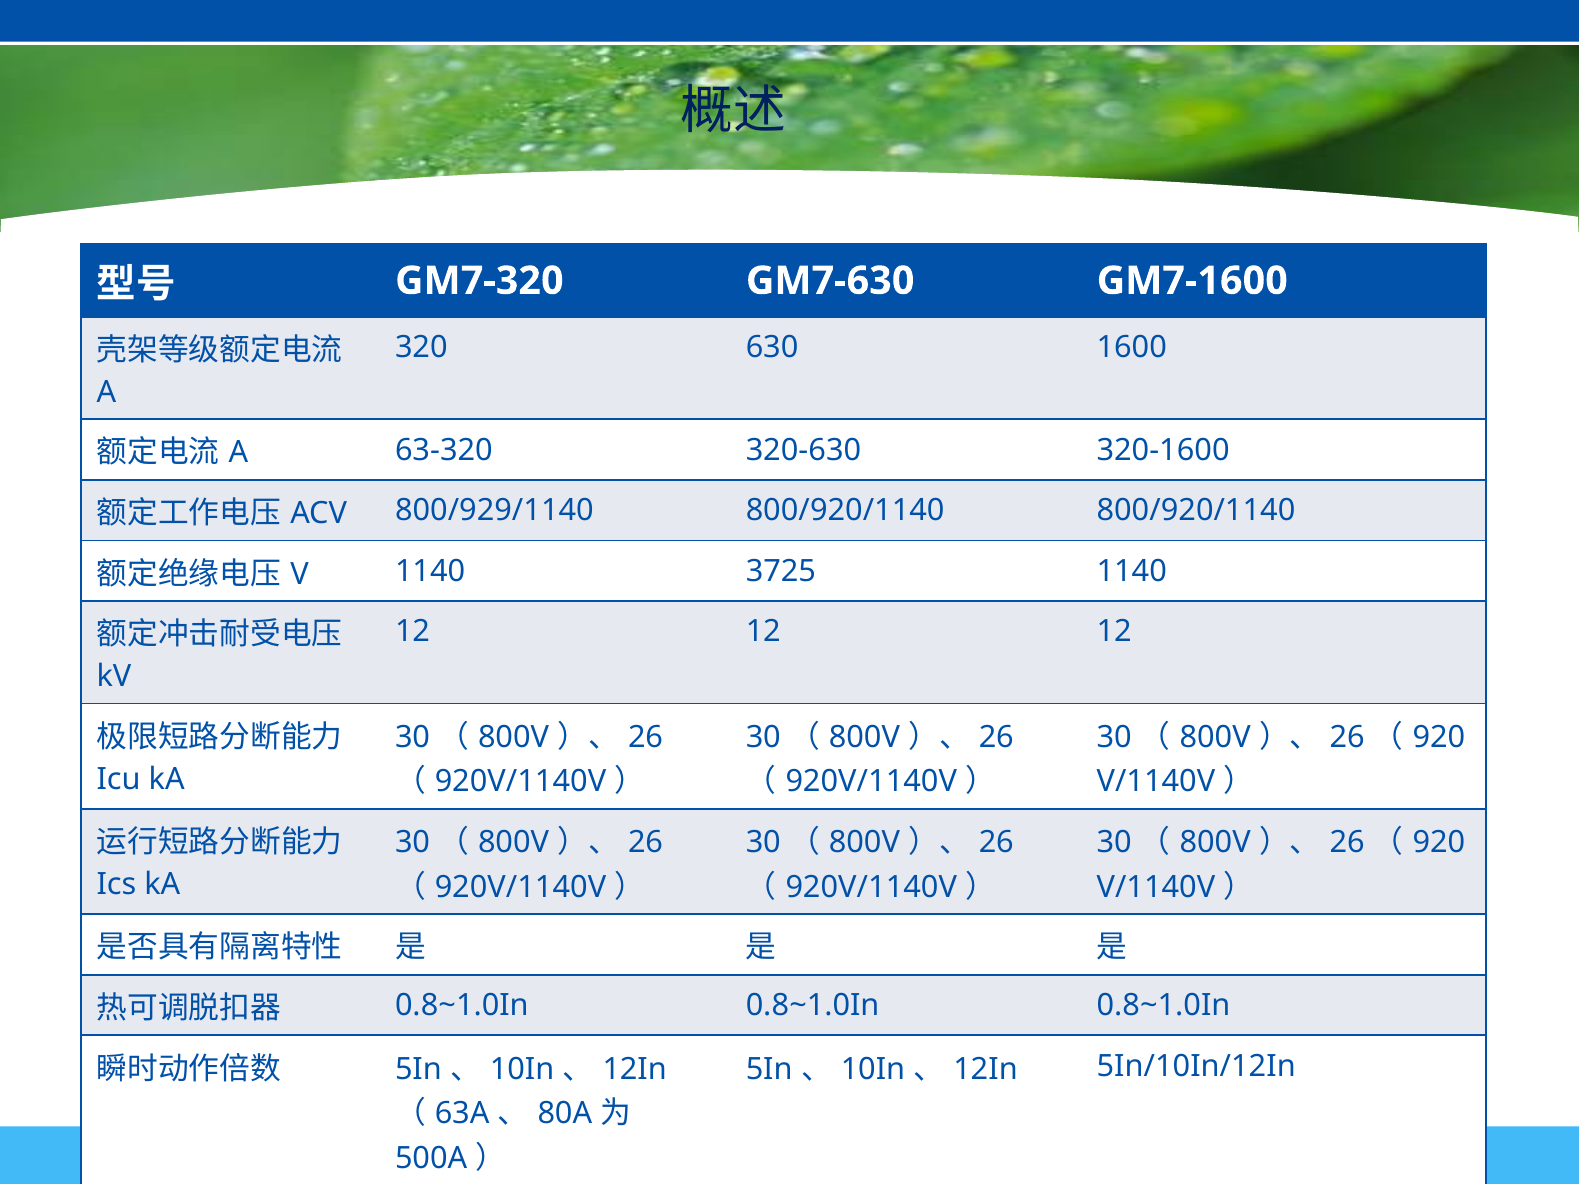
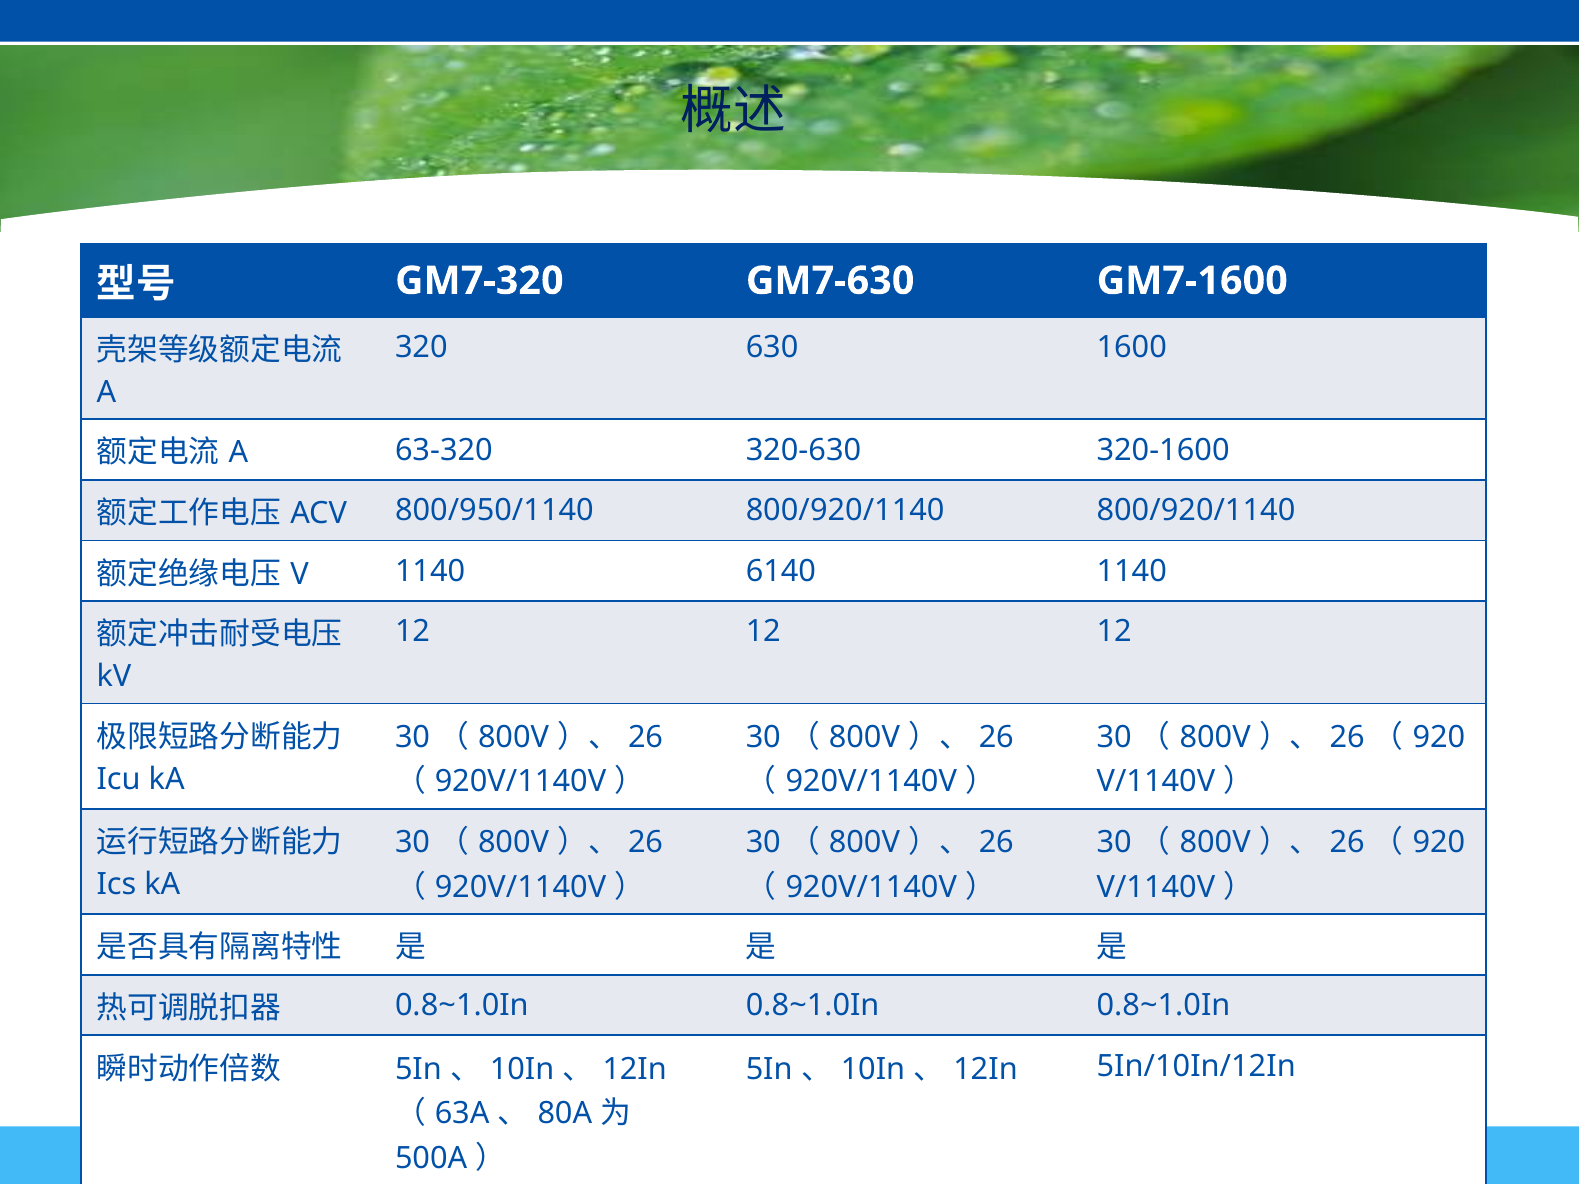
800/929/1140: 800/929/1140 -> 800/950/1140 (494, 511)
3725: 3725 -> 6140 (781, 571)
